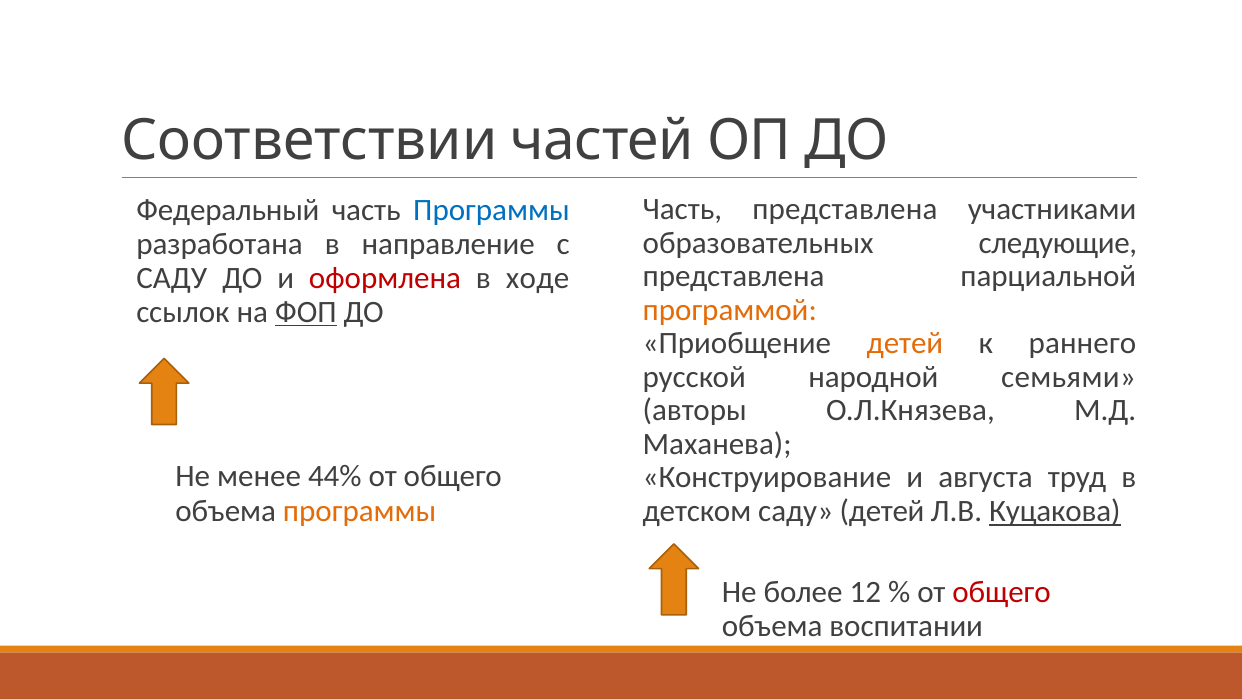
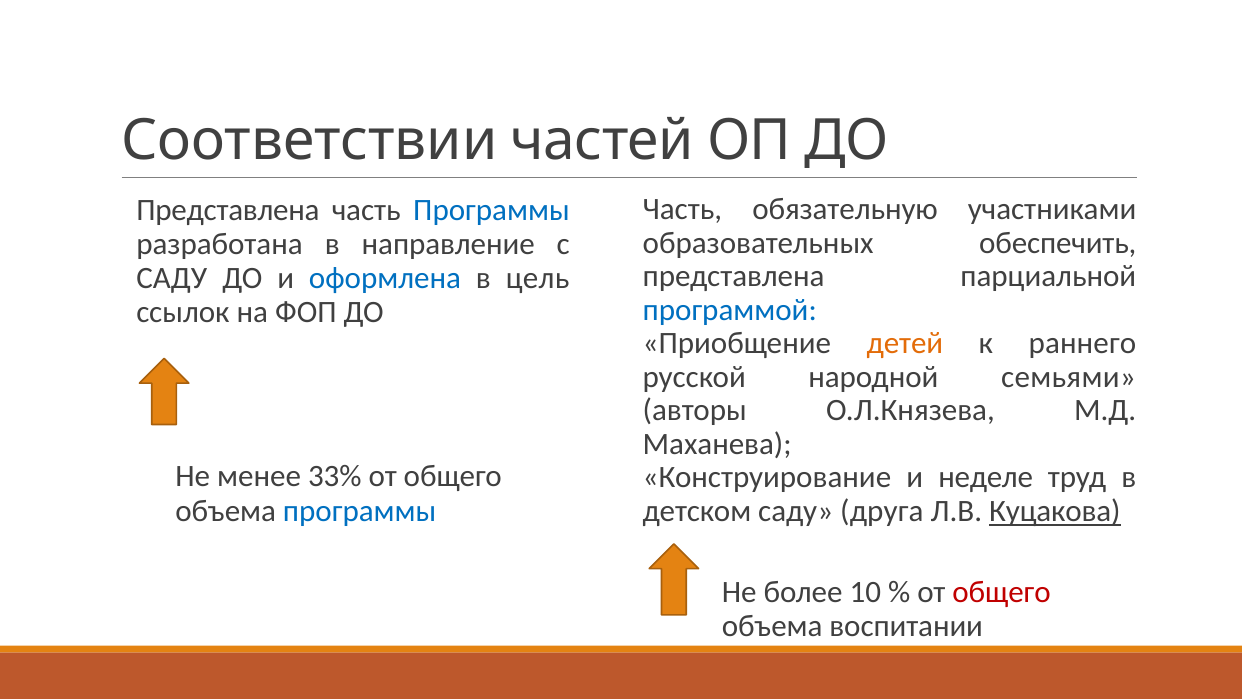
Часть представлена: представлена -> обязательную (845, 209)
Федеральный: Федеральный -> Представлена (228, 210)
следующие: следующие -> обеспечить (1058, 243)
оформлена colour: red -> blue (385, 278)
ходе: ходе -> цель (538, 278)
программой colour: orange -> blue (730, 310)
ФОП underline: present -> none (306, 312)
44%: 44% -> 33% (335, 476)
августа: августа -> неделе (986, 477)
программы colour: orange -> blue (360, 511)
саду детей: детей -> друга (882, 511)
12: 12 -> 10 (865, 592)
